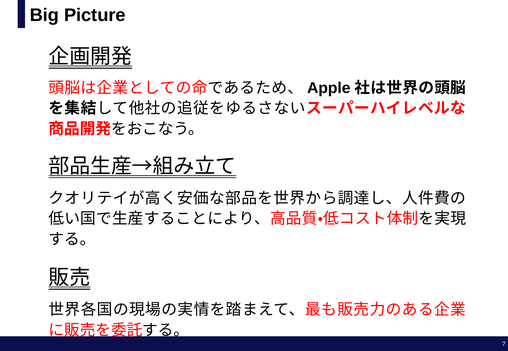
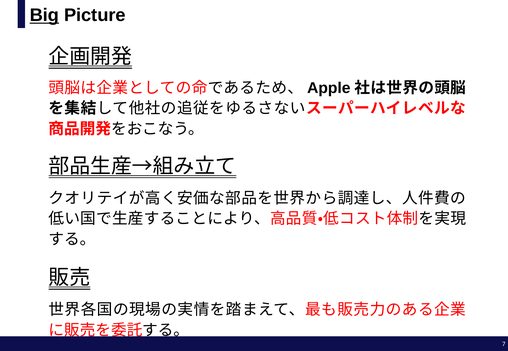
Big underline: none -> present (44, 15)
